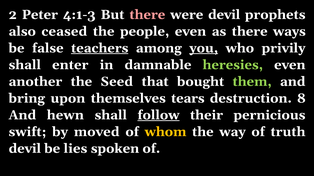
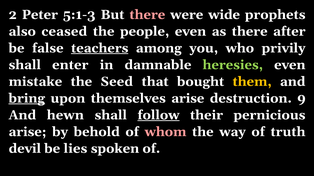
4:1-3: 4:1-3 -> 5:1-3 (79, 15)
were devil: devil -> wide (224, 15)
ways: ways -> after (289, 31)
you underline: present -> none (204, 48)
another: another -> mistake (35, 82)
them colour: light green -> yellow (252, 82)
bring underline: none -> present (27, 99)
themselves tears: tears -> arise (188, 99)
8: 8 -> 9 (301, 99)
swift: swift -> arise (28, 132)
moved: moved -> behold (97, 132)
whom colour: yellow -> pink (165, 132)
